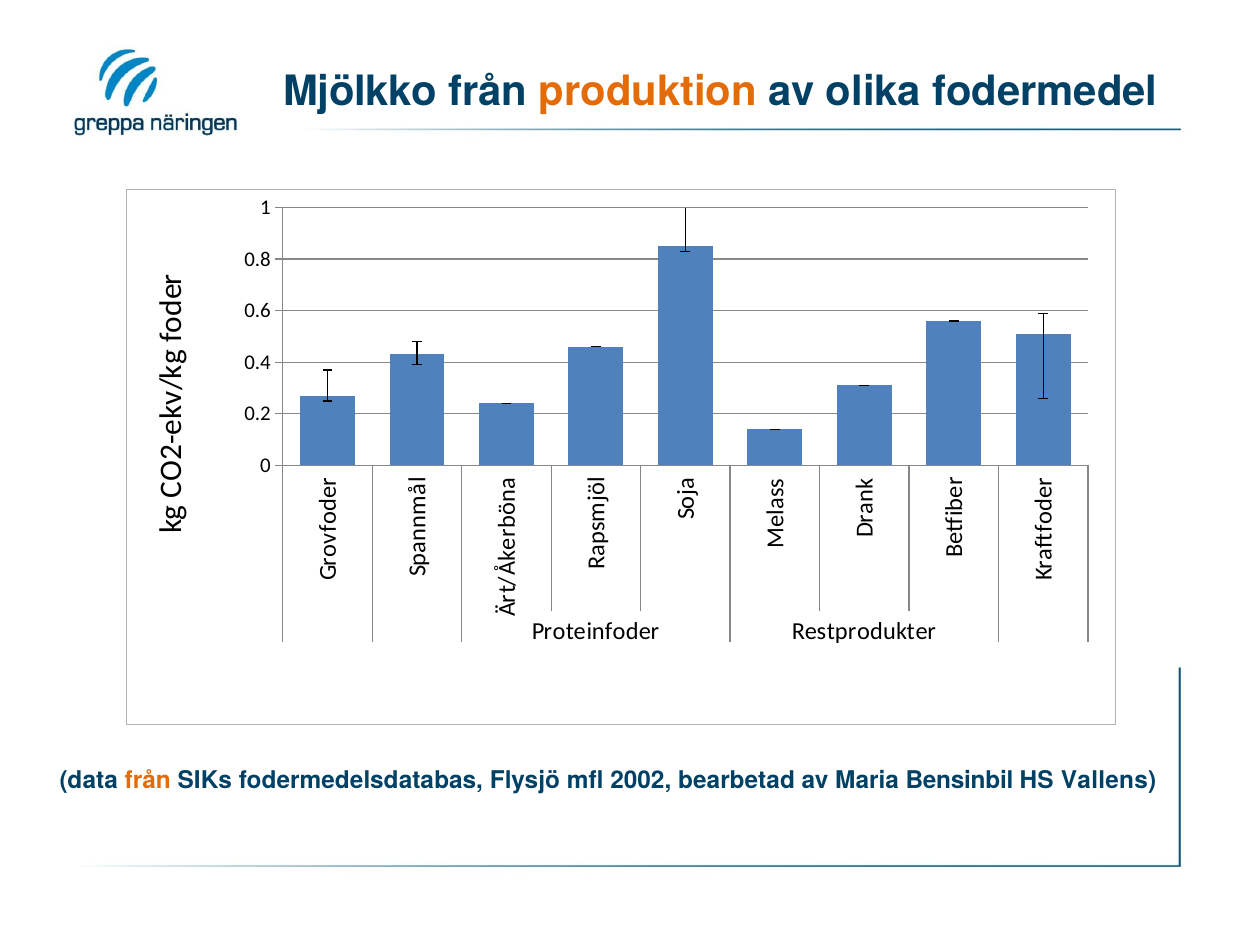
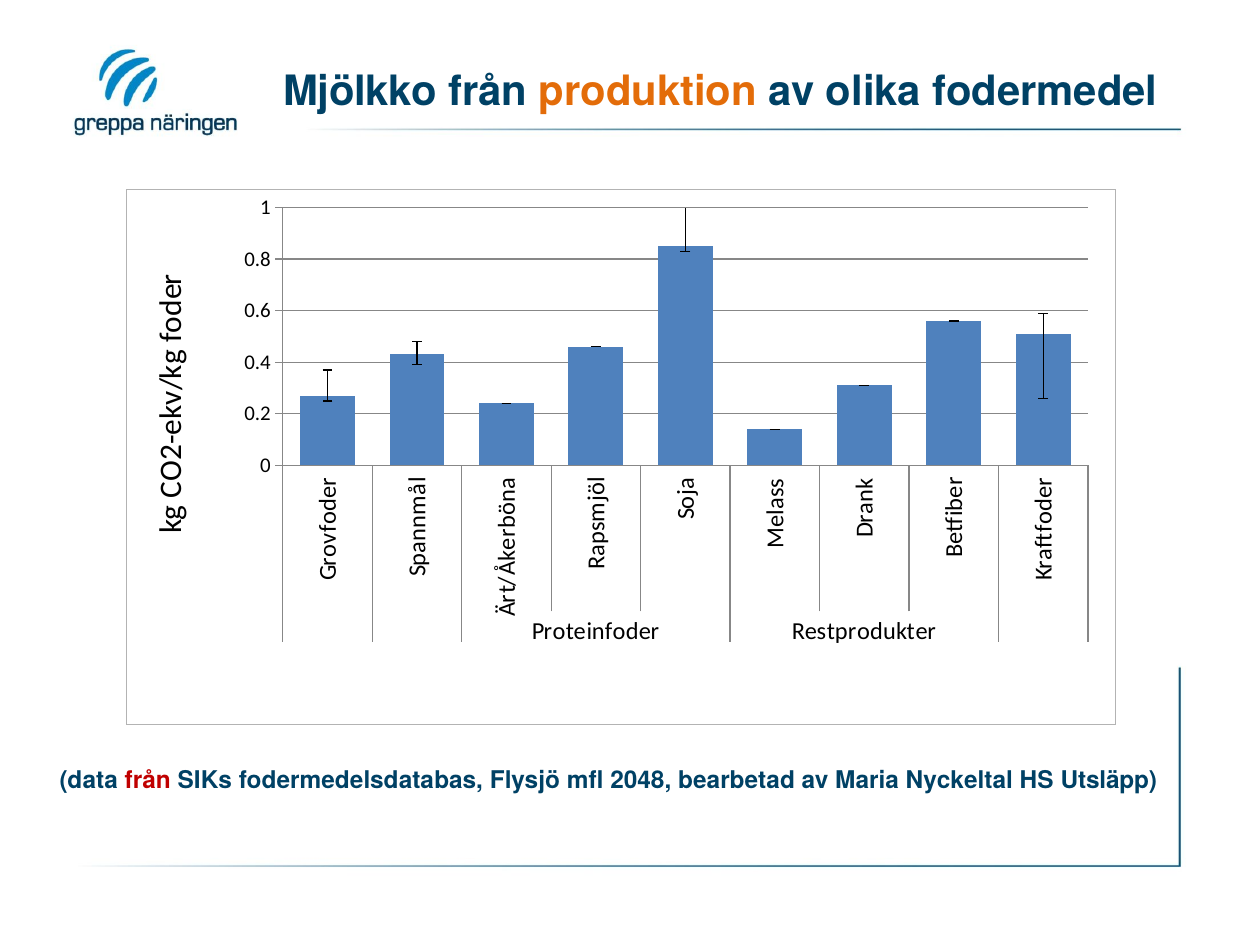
från colour: orange -> red (148, 780)
2002: 2002 -> 2048 (641, 780)
Bensinbil: Bensinbil -> Nyckeltal (959, 780)
Vallens: Vallens -> Utsläpp (1109, 780)
